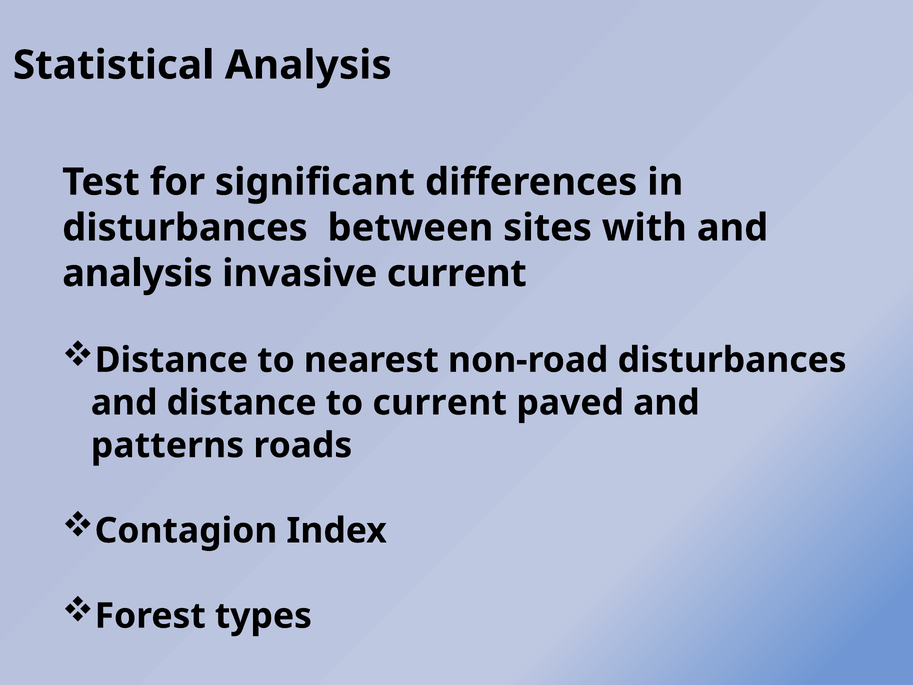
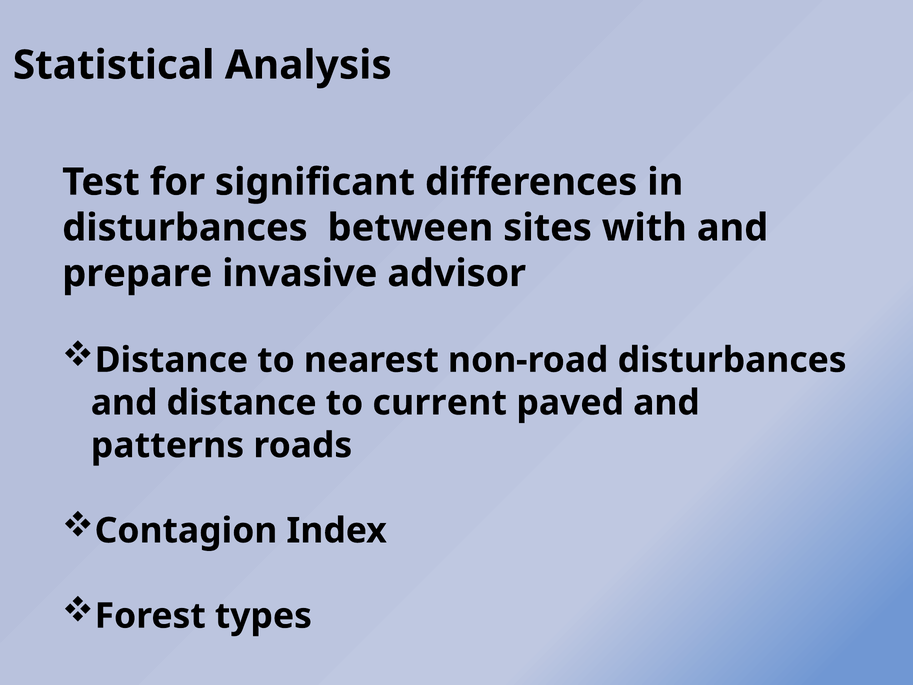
analysis: analysis -> prepare (137, 273)
invasive current: current -> advisor (457, 273)
